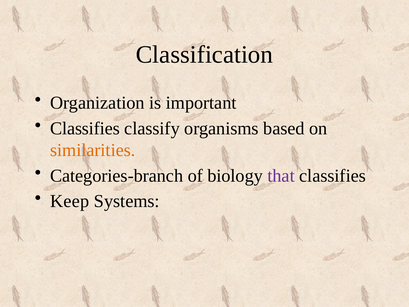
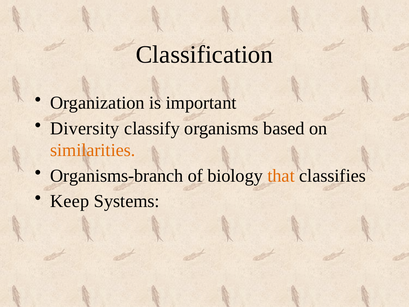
Classifies: Classifies -> Diversity (85, 128)
Categories-branch: Categories-branch -> Organisms-branch (117, 176)
that colour: purple -> orange (281, 176)
